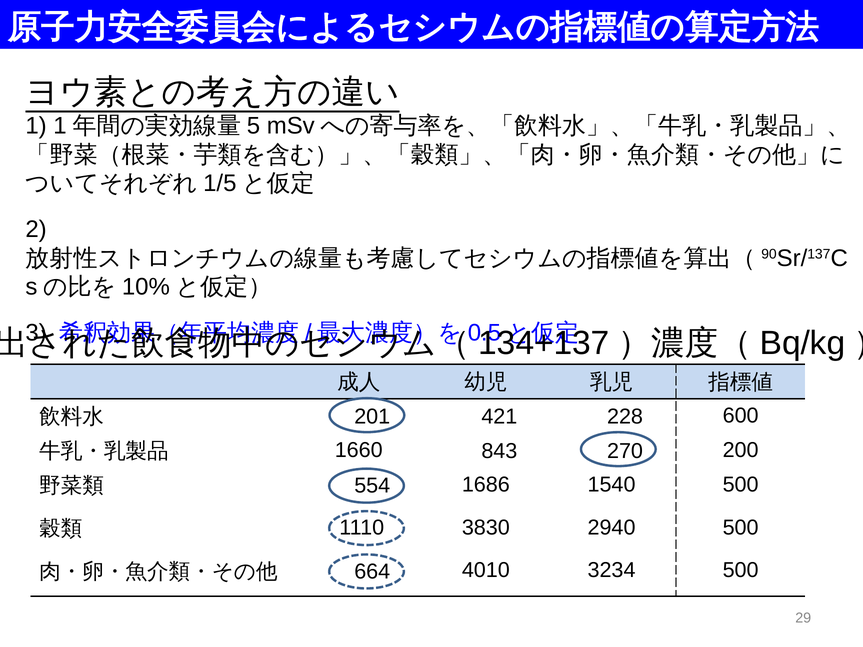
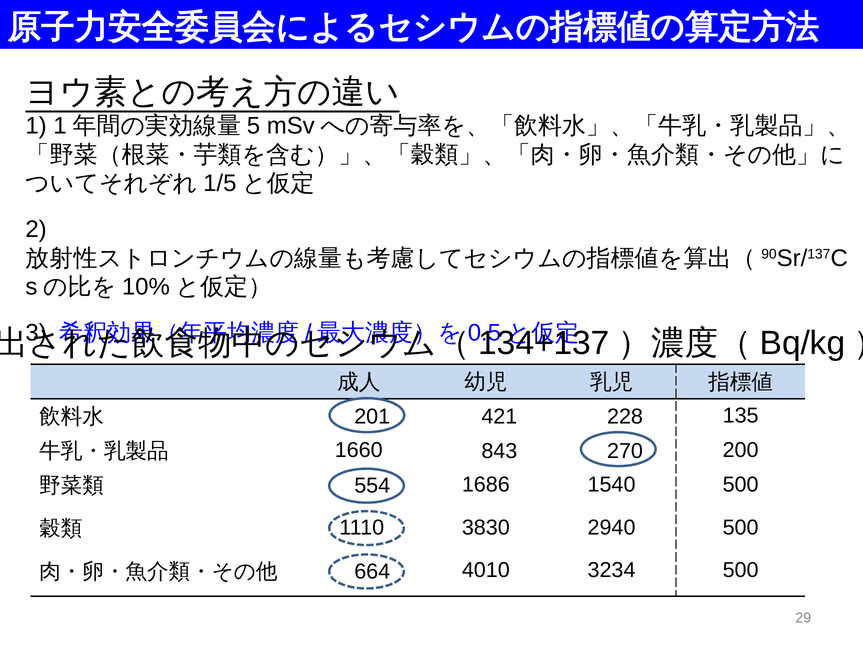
600: 600 -> 135 (741, 416)
